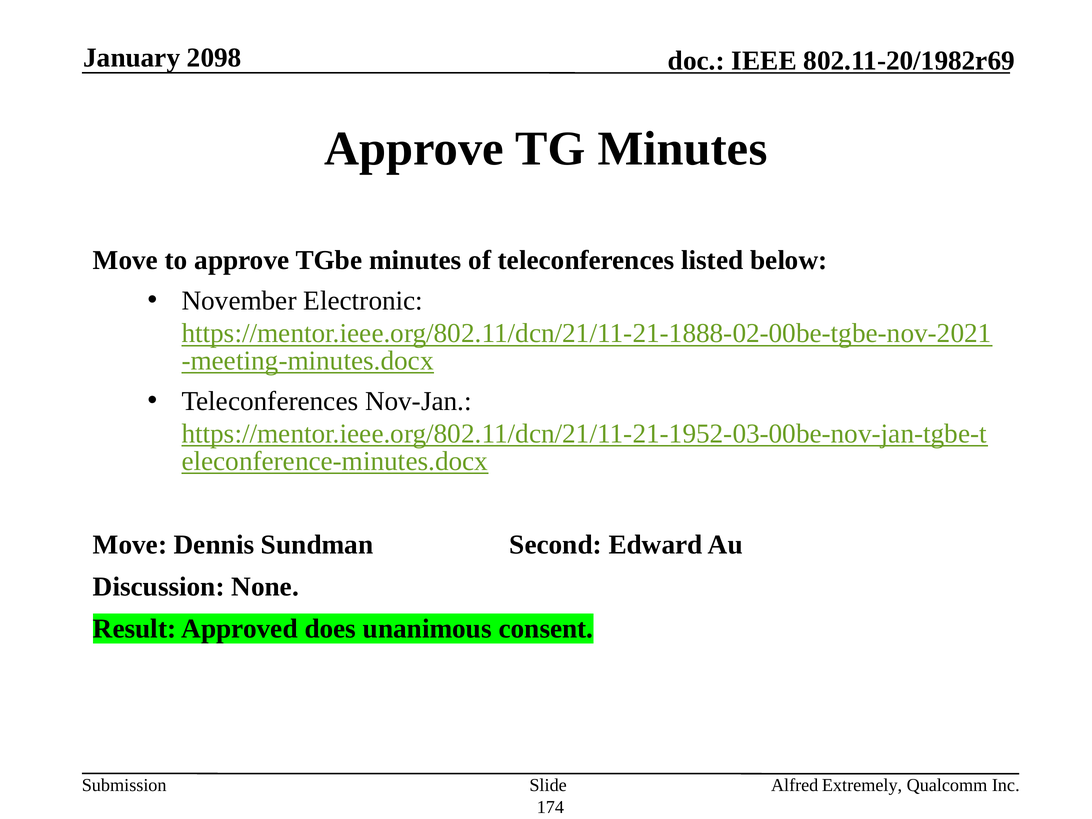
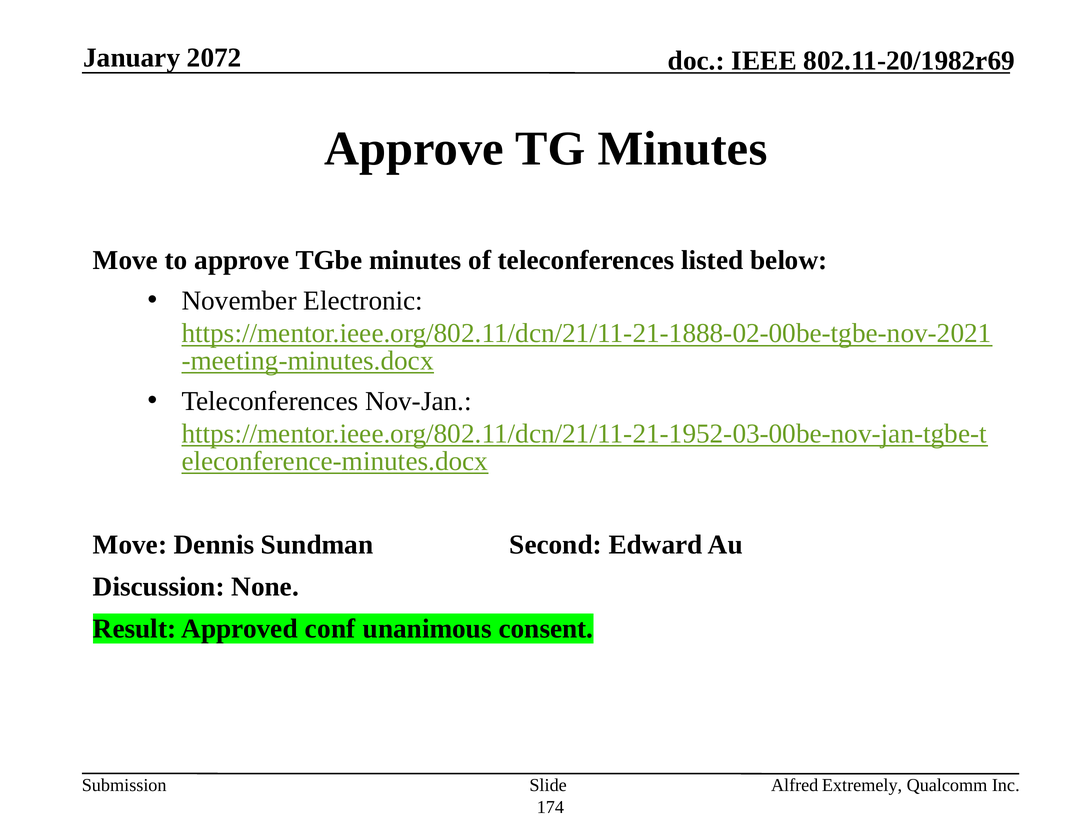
2098: 2098 -> 2072 (214, 58)
does: does -> conf (330, 629)
